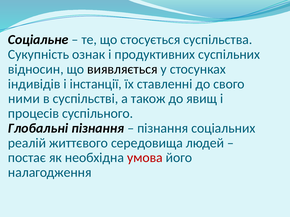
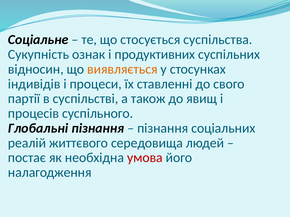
виявляється colour: black -> orange (122, 69)
інстанції: інстанції -> процеси (96, 84)
ними: ними -> партії (24, 99)
